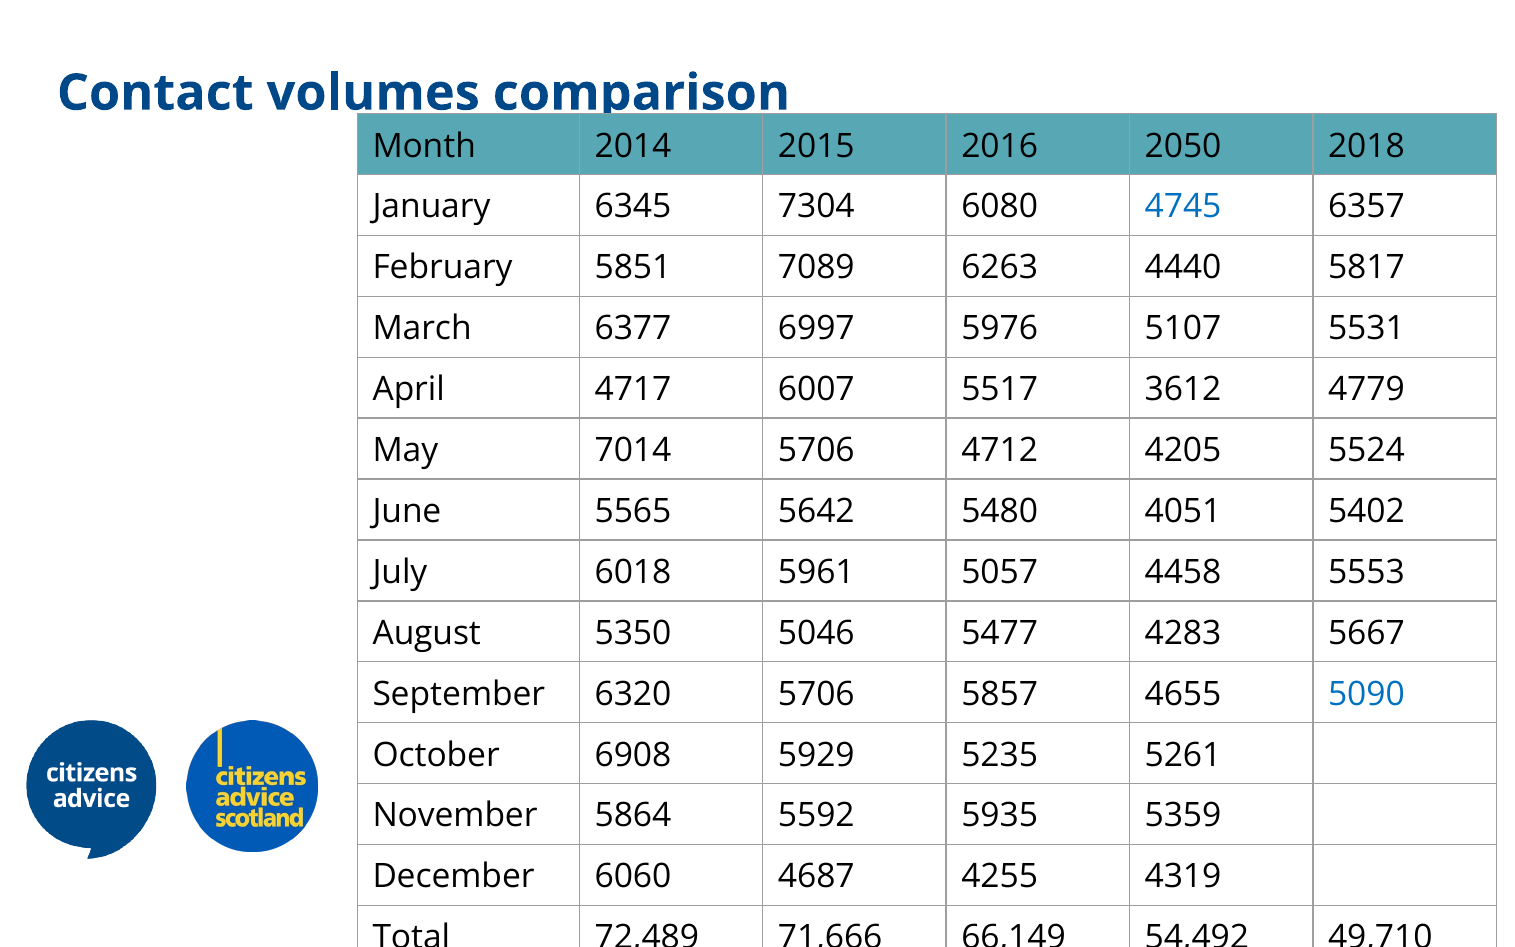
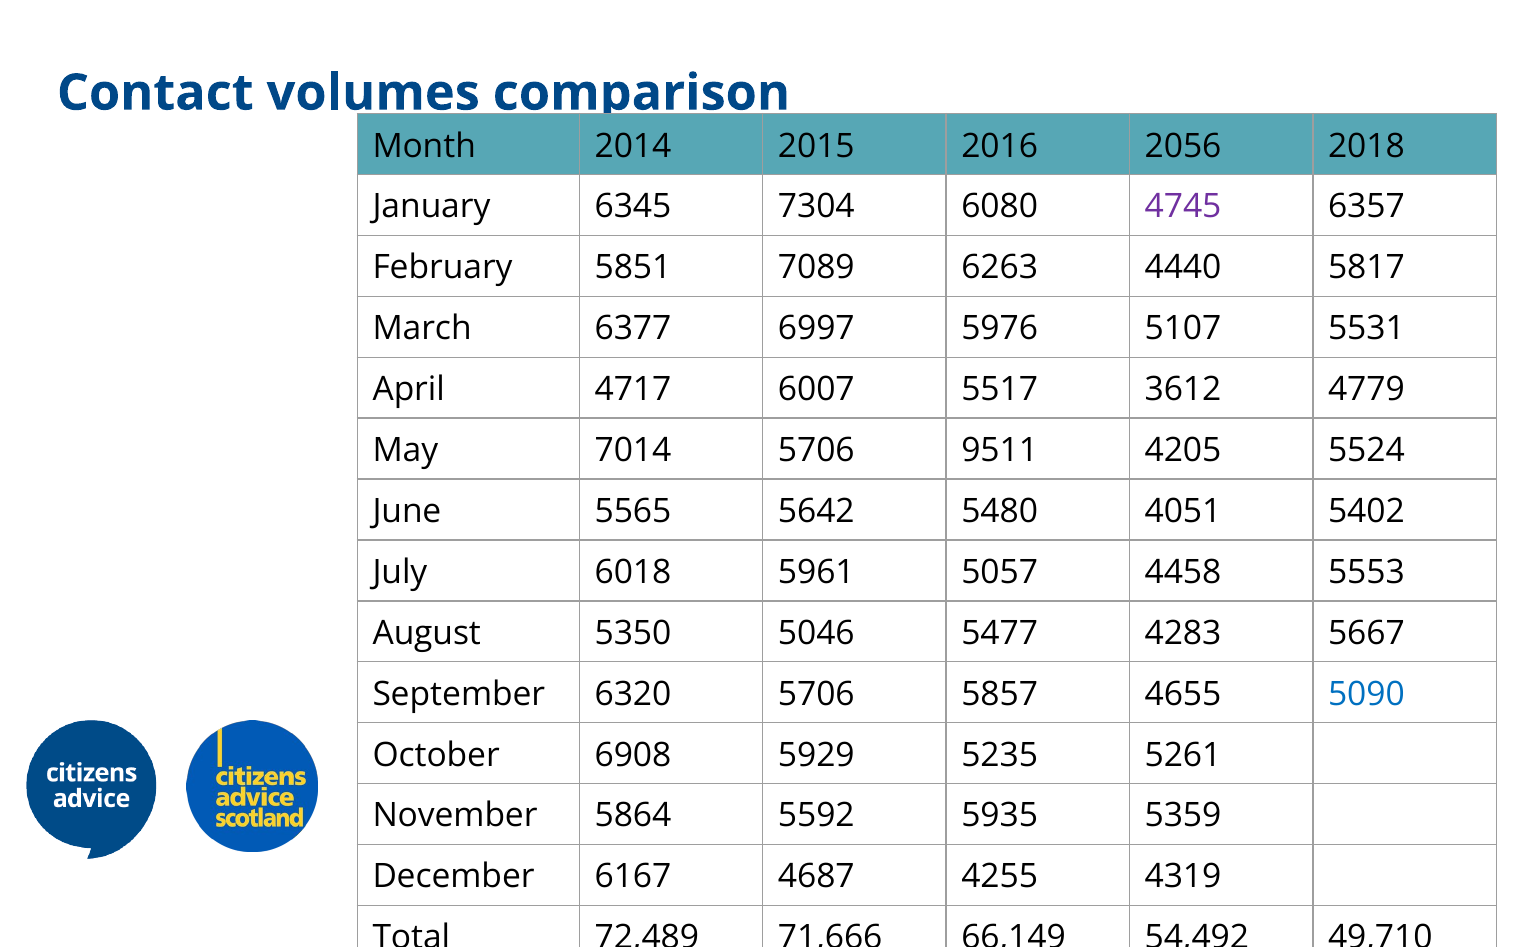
2050: 2050 -> 2056 (1183, 146)
4745 colour: blue -> purple (1183, 207)
4712: 4712 -> 9511 (1000, 450)
6060: 6060 -> 6167 (633, 877)
